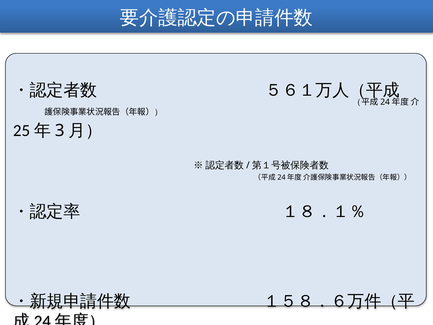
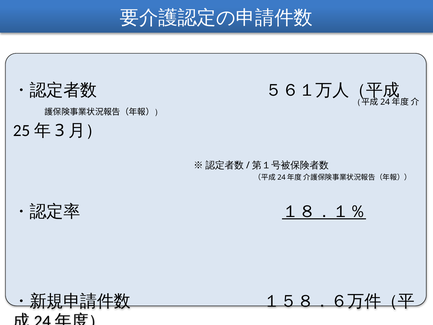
１８．１％ underline: none -> present (324, 211)
